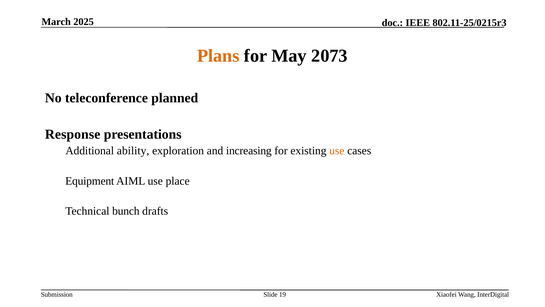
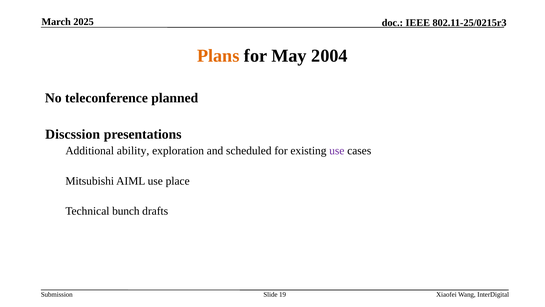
2073: 2073 -> 2004 (329, 56)
Response: Response -> Discssion (73, 134)
increasing: increasing -> scheduled (249, 150)
use colour: orange -> purple (337, 150)
Equipment: Equipment -> Mitsubishi (90, 181)
